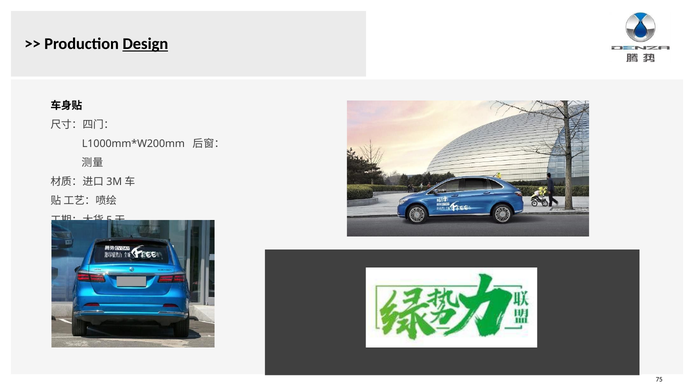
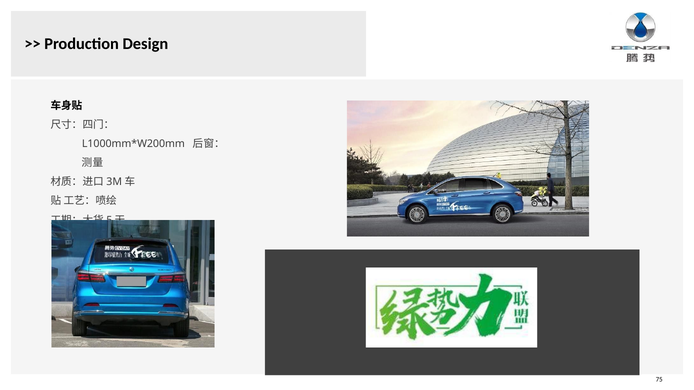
Design underline: present -> none (145, 44)
